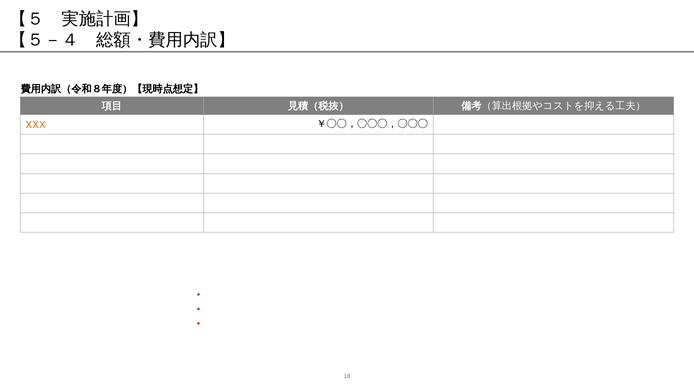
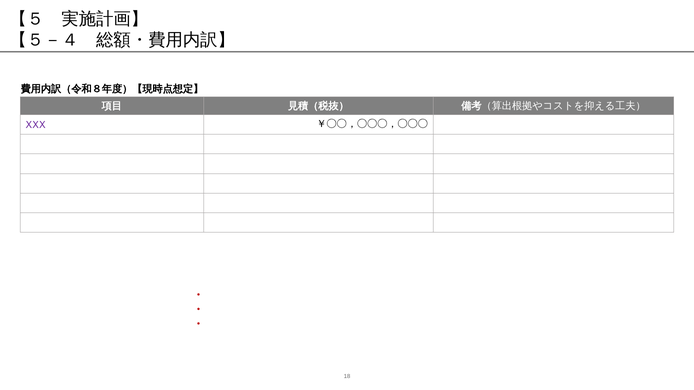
XXX colour: orange -> purple (35, 125)
